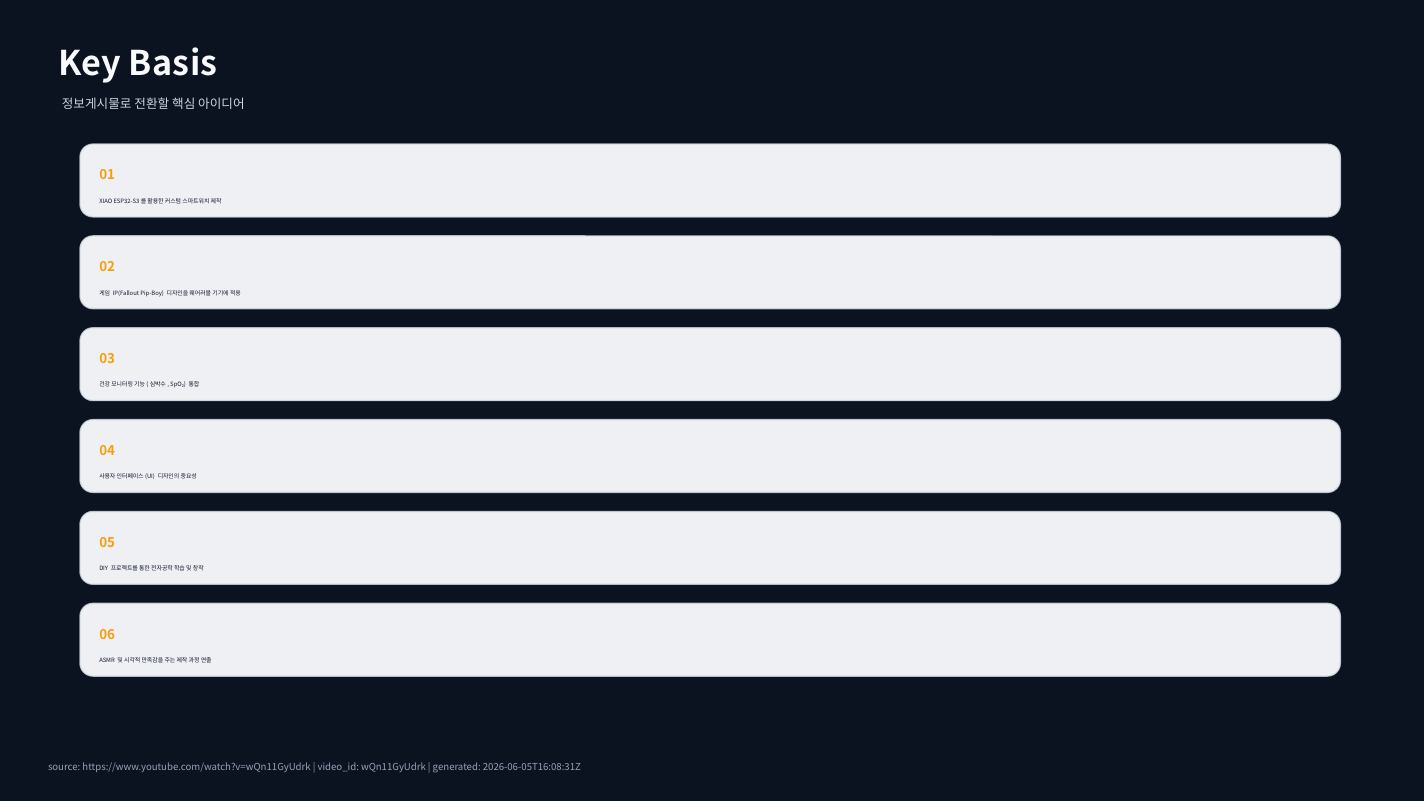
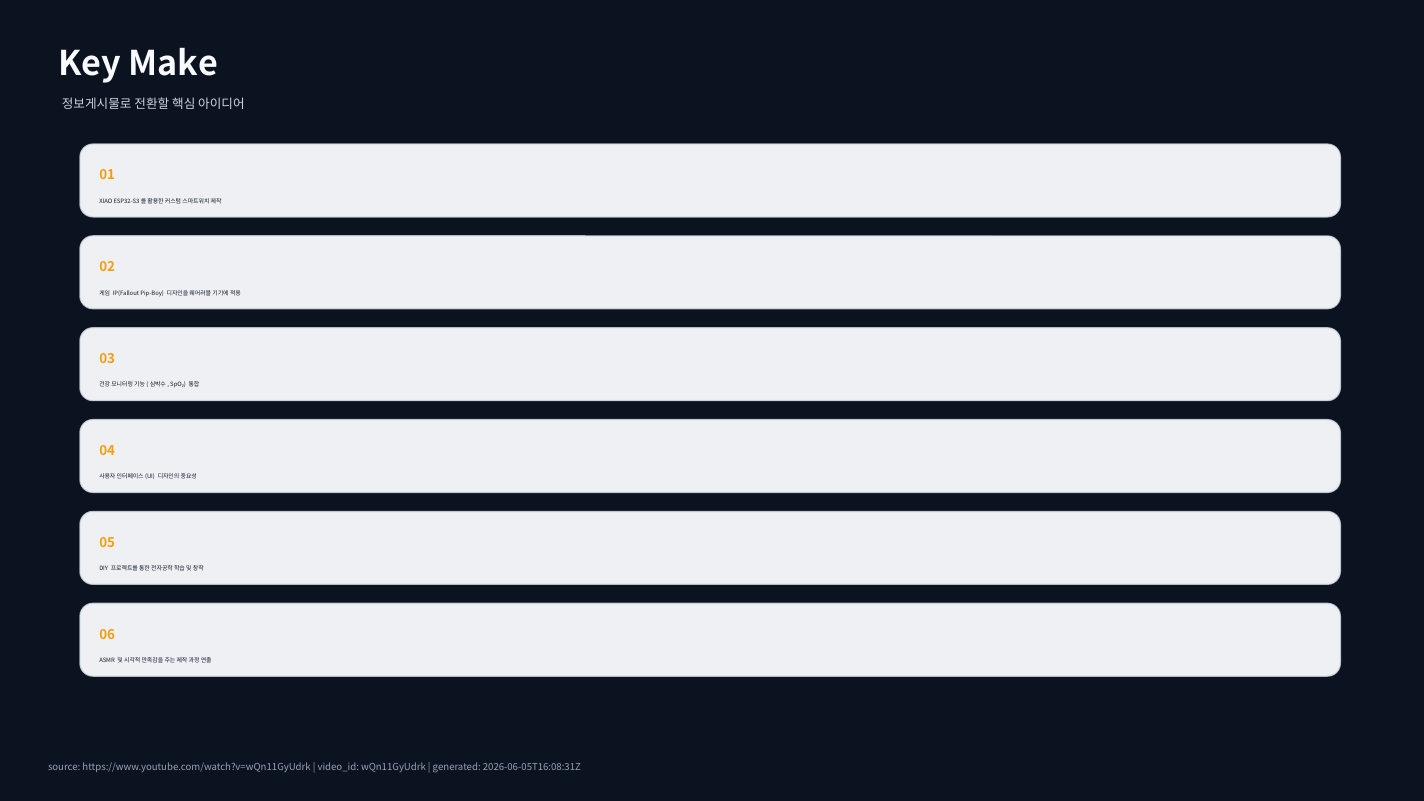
Basis: Basis -> Make (173, 64)
